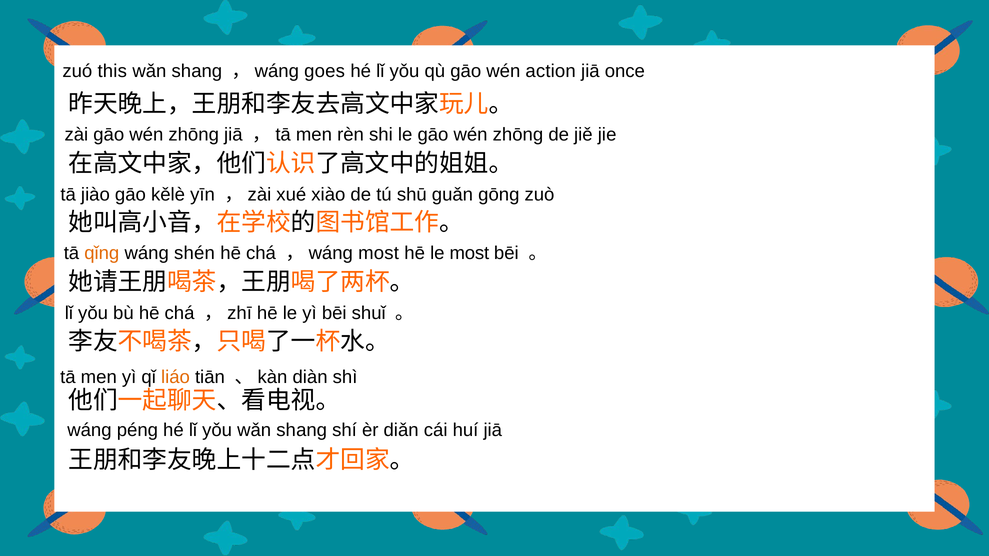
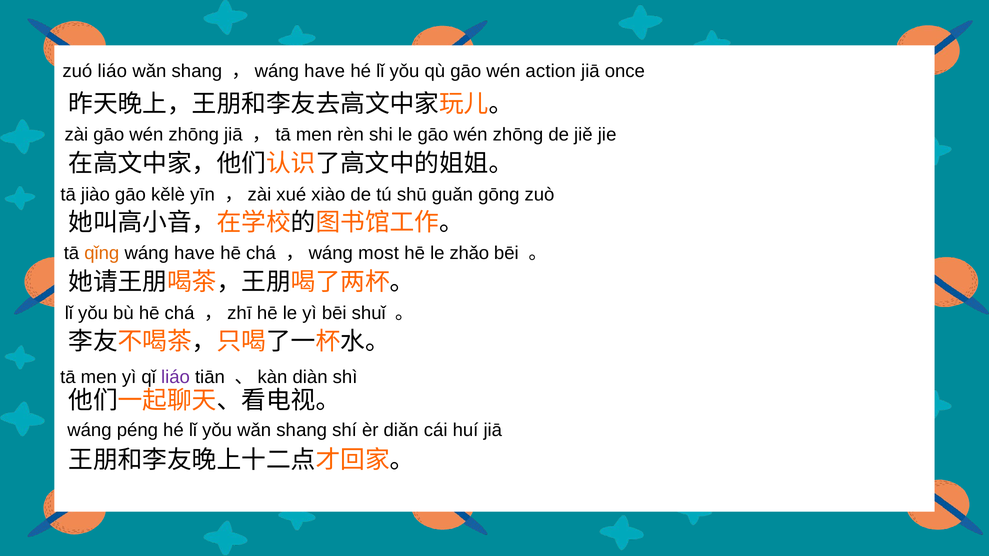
zuó this: this -> liáo (112, 71)
，wáng goes: goes -> have (325, 71)
wáng shén: shén -> have (194, 253)
le most: most -> zhǎo (469, 253)
liáo colour: orange -> purple (175, 377)
